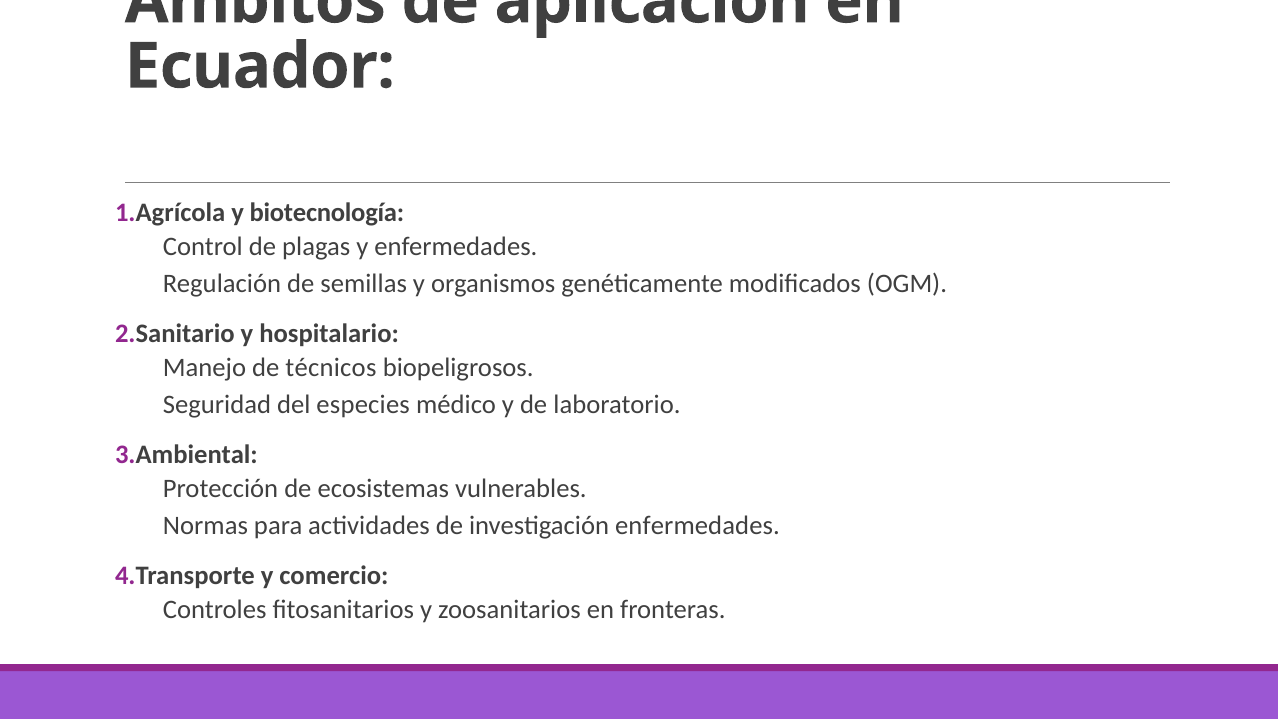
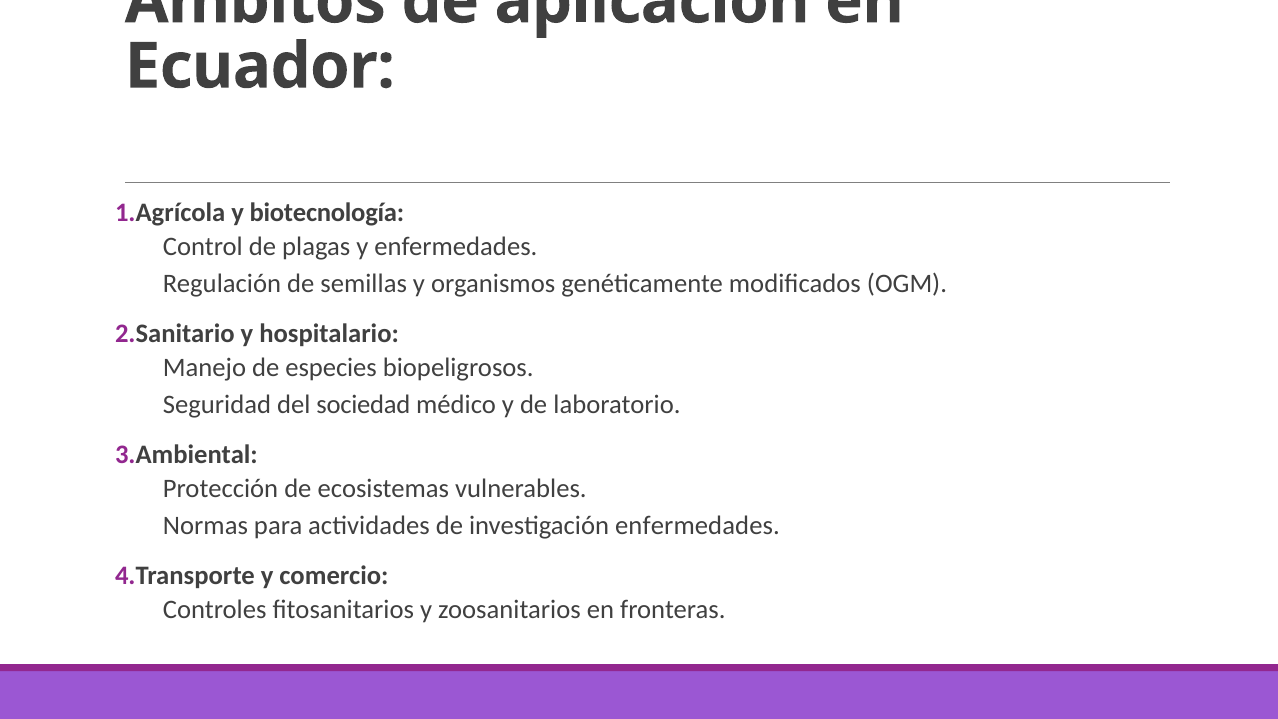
técnicos: técnicos -> especies (331, 368)
especies: especies -> sociedad (363, 404)
